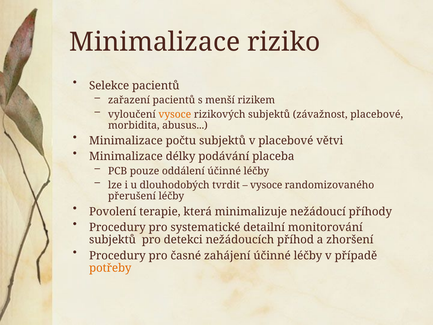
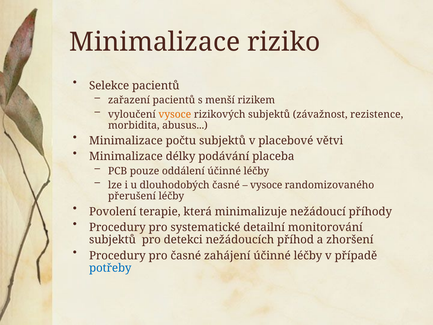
závažnost placebové: placebové -> rezistence (377, 114)
dlouhodobých tvrdit: tvrdit -> časné (226, 185)
potřeby colour: orange -> blue (110, 268)
